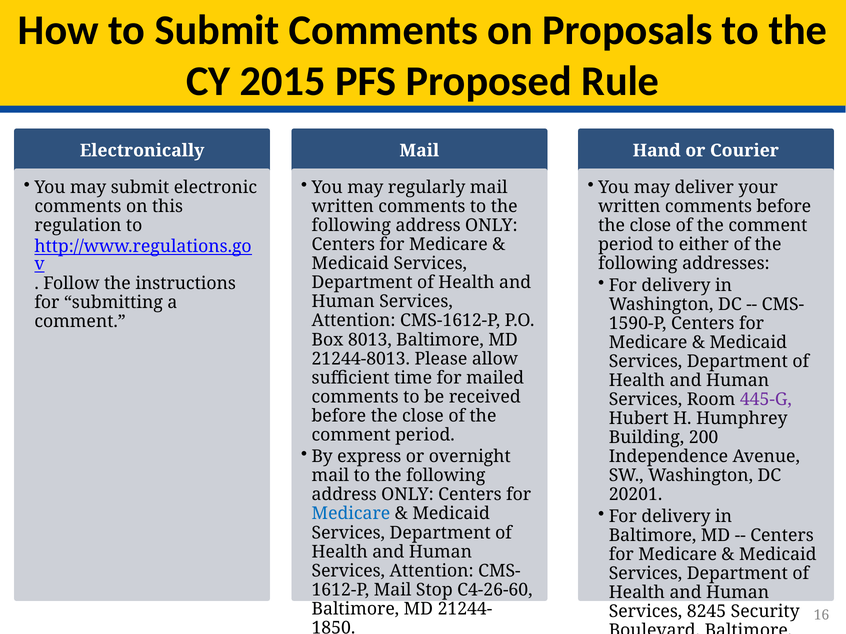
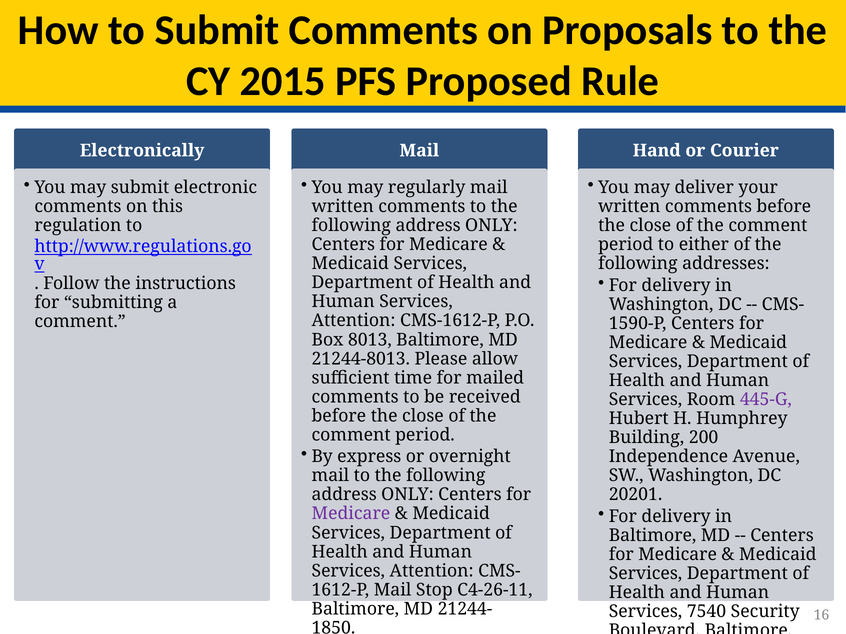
Medicare colour: blue -> purple (351, 514)
C4-26-60: C4-26-60 -> C4-26-11 (495, 590)
8245: 8245 -> 7540 (706, 612)
